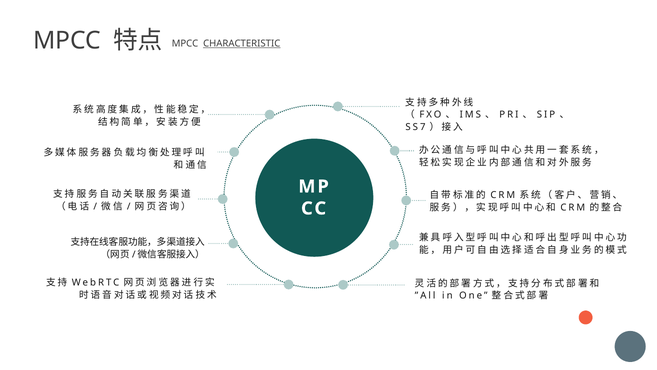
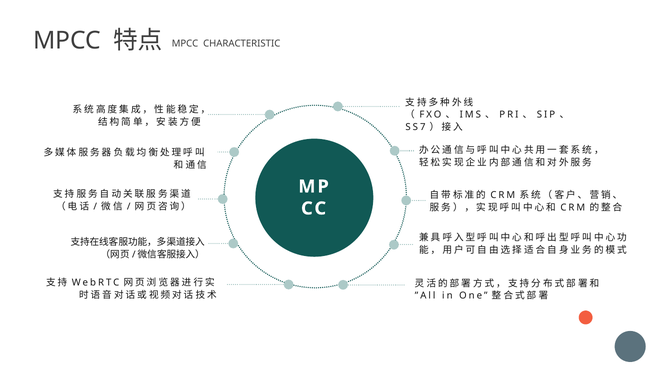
CHARACTERISTIC underline: present -> none (242, 44)
